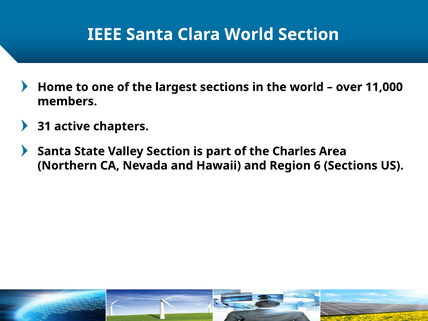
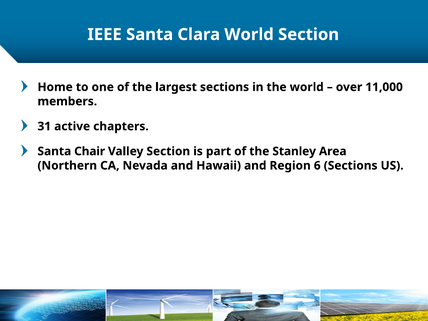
State: State -> Chair (90, 151)
Charles: Charles -> Stanley (294, 151)
